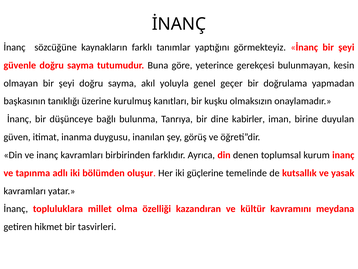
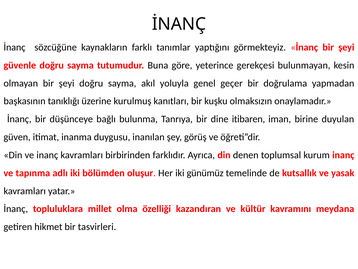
kabirler: kabirler -> itibaren (248, 119)
güçlerine: güçlerine -> günümüz (205, 173)
